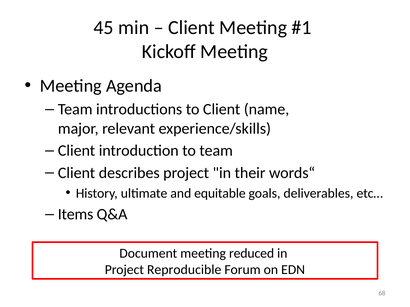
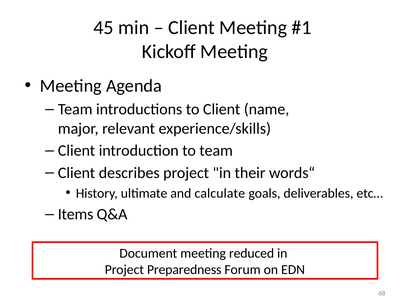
equitable: equitable -> calculate (220, 194)
Reproducible: Reproducible -> Preparedness (184, 270)
